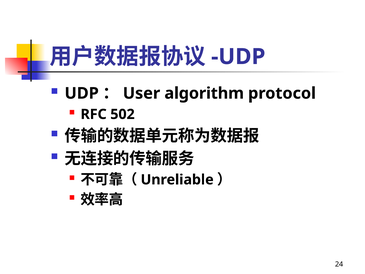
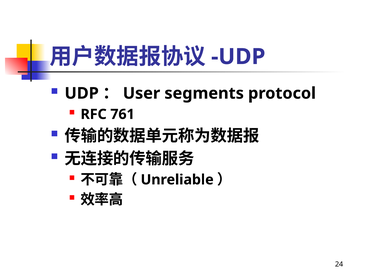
algorithm: algorithm -> segments (204, 93)
502: 502 -> 761 (122, 114)
